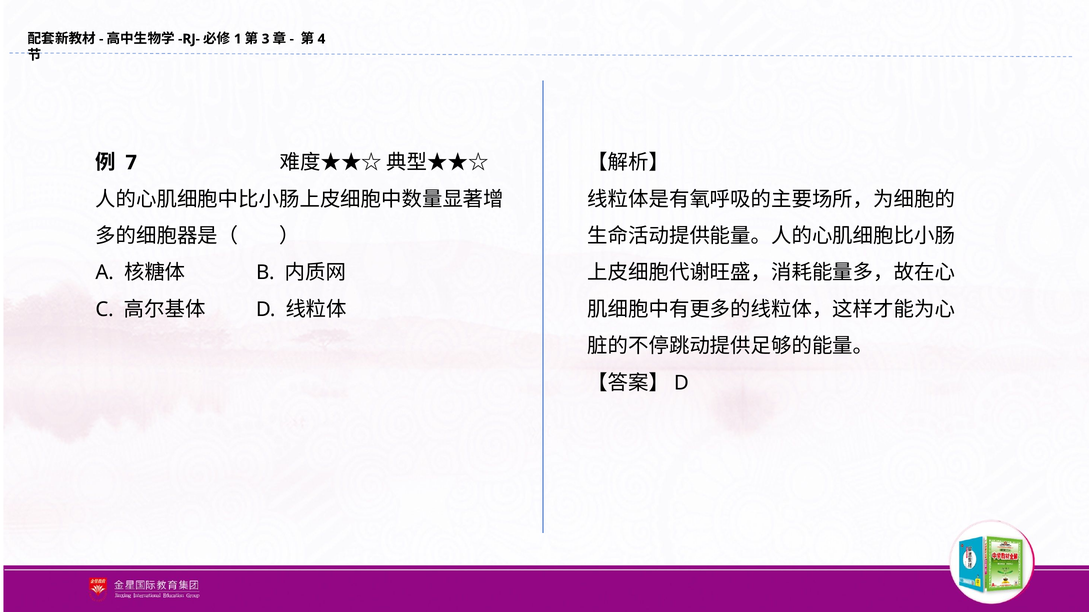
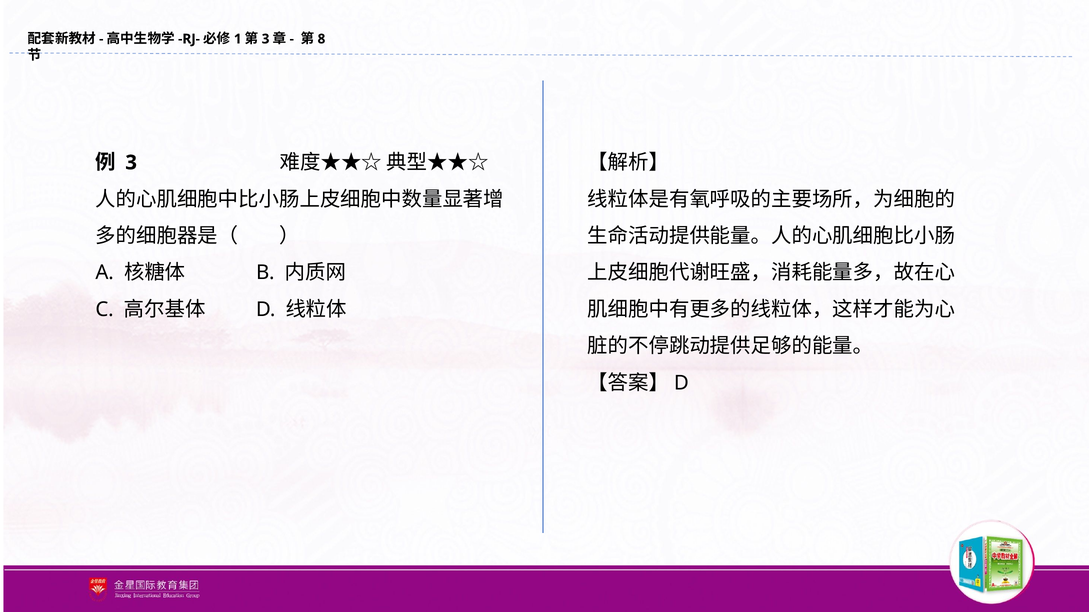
4: 4 -> 8 (321, 39)
7: 7 -> 3 (131, 163)
